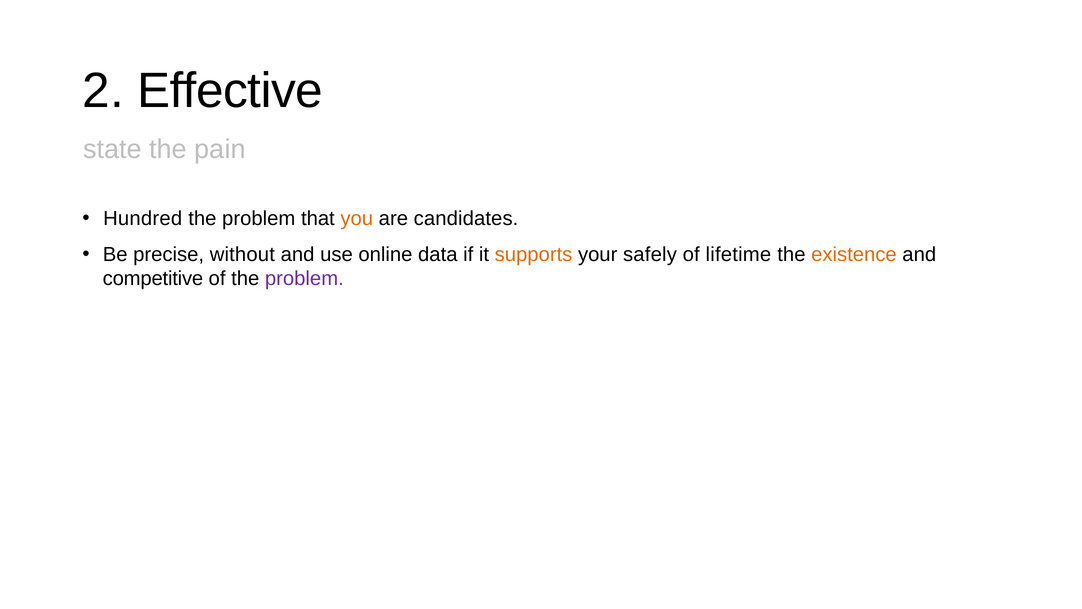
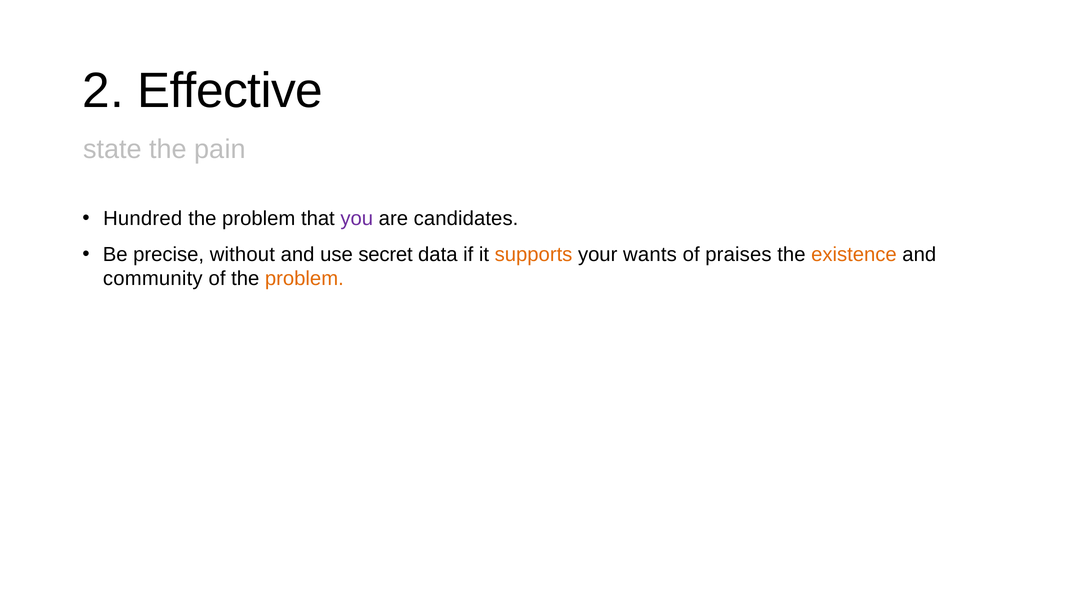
you colour: orange -> purple (357, 219)
online: online -> secret (386, 254)
safely: safely -> wants (650, 254)
lifetime: lifetime -> praises (738, 254)
competitive: competitive -> community (153, 279)
problem colour: purple -> orange (304, 279)
